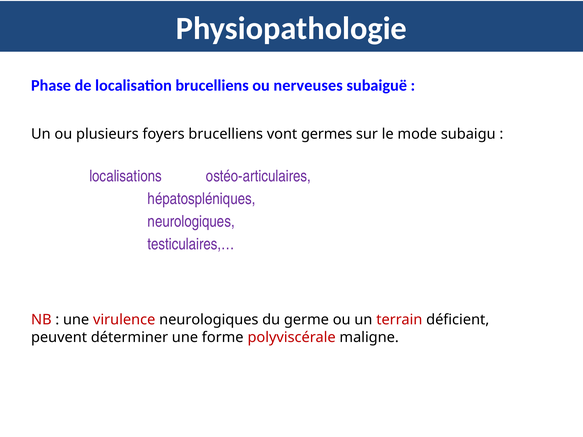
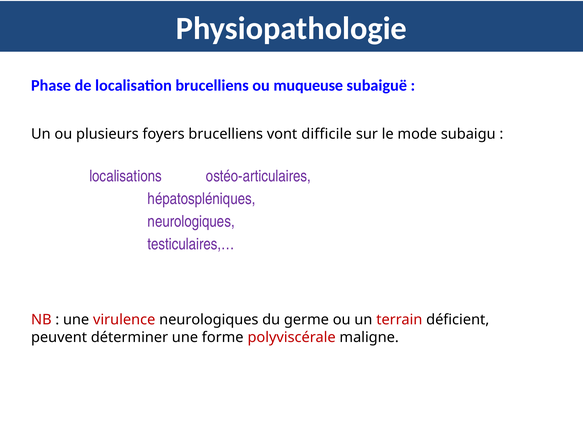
nerveuses: nerveuses -> muqueuse (308, 85)
germes: germes -> difficile (327, 134)
